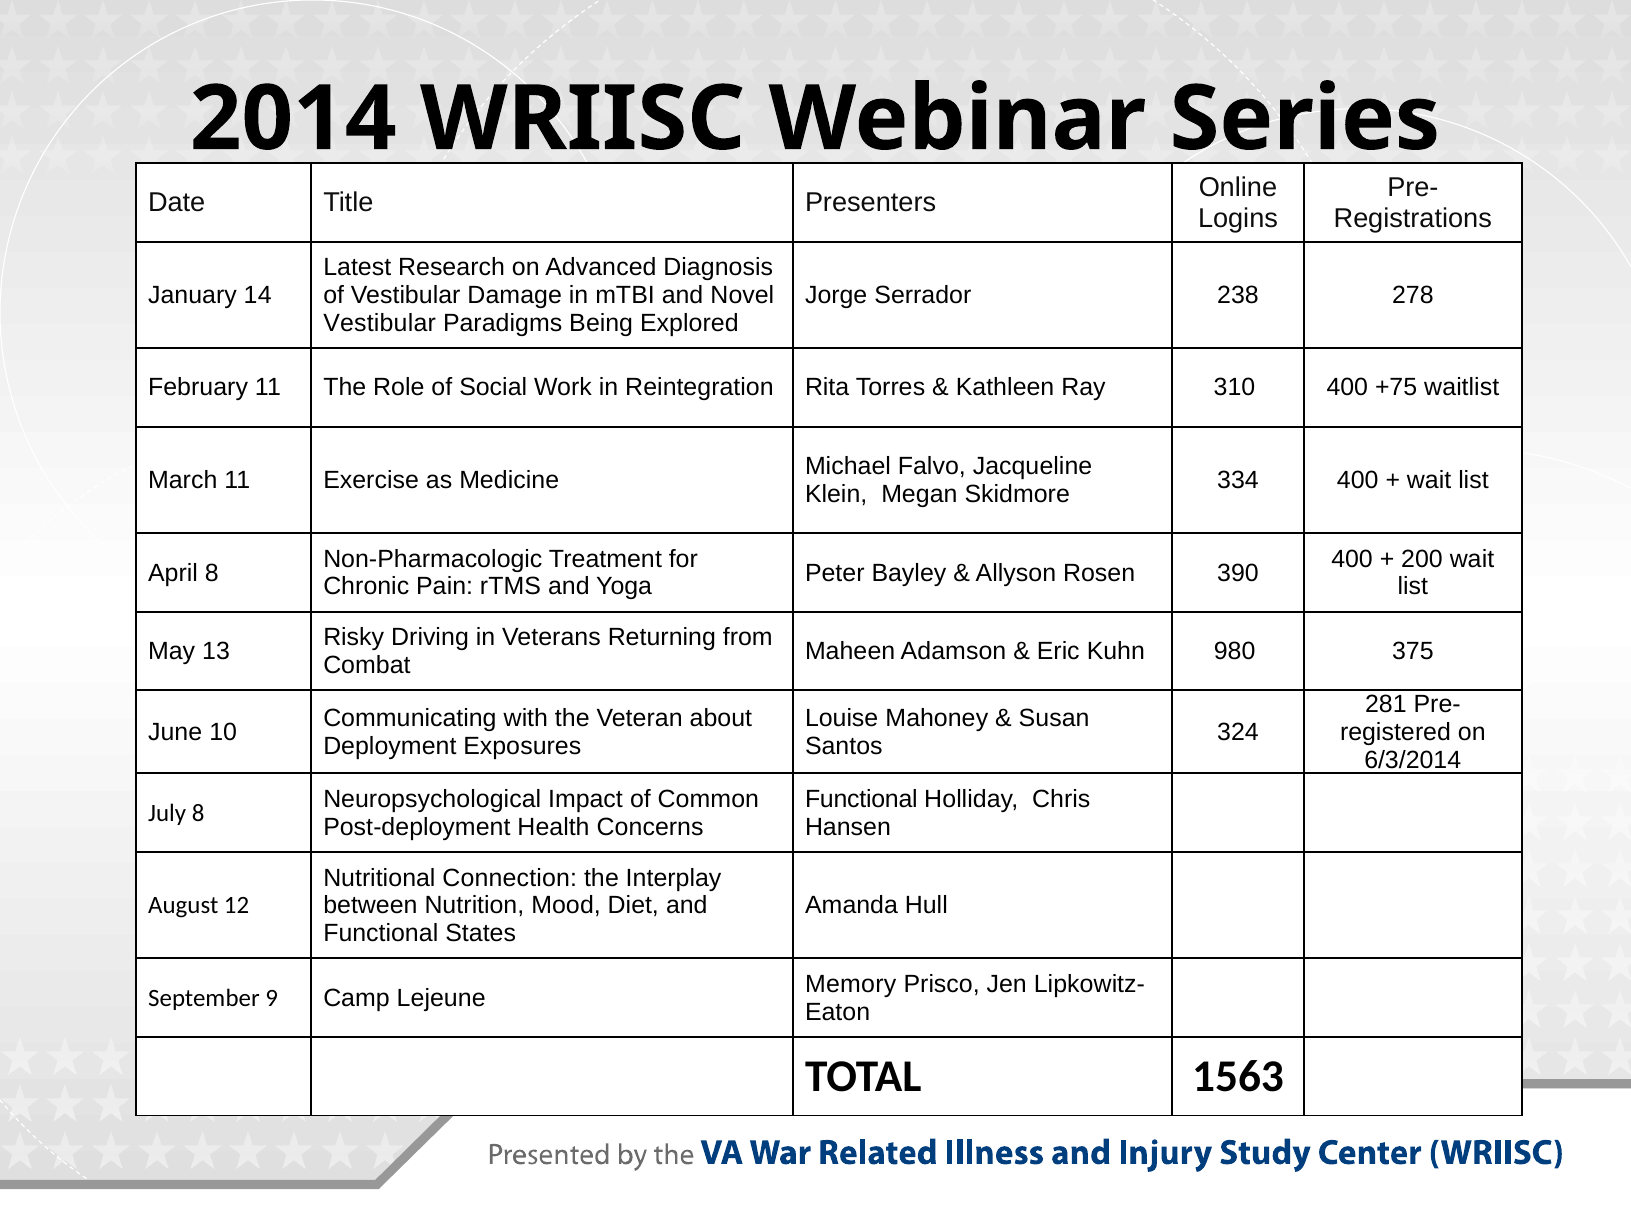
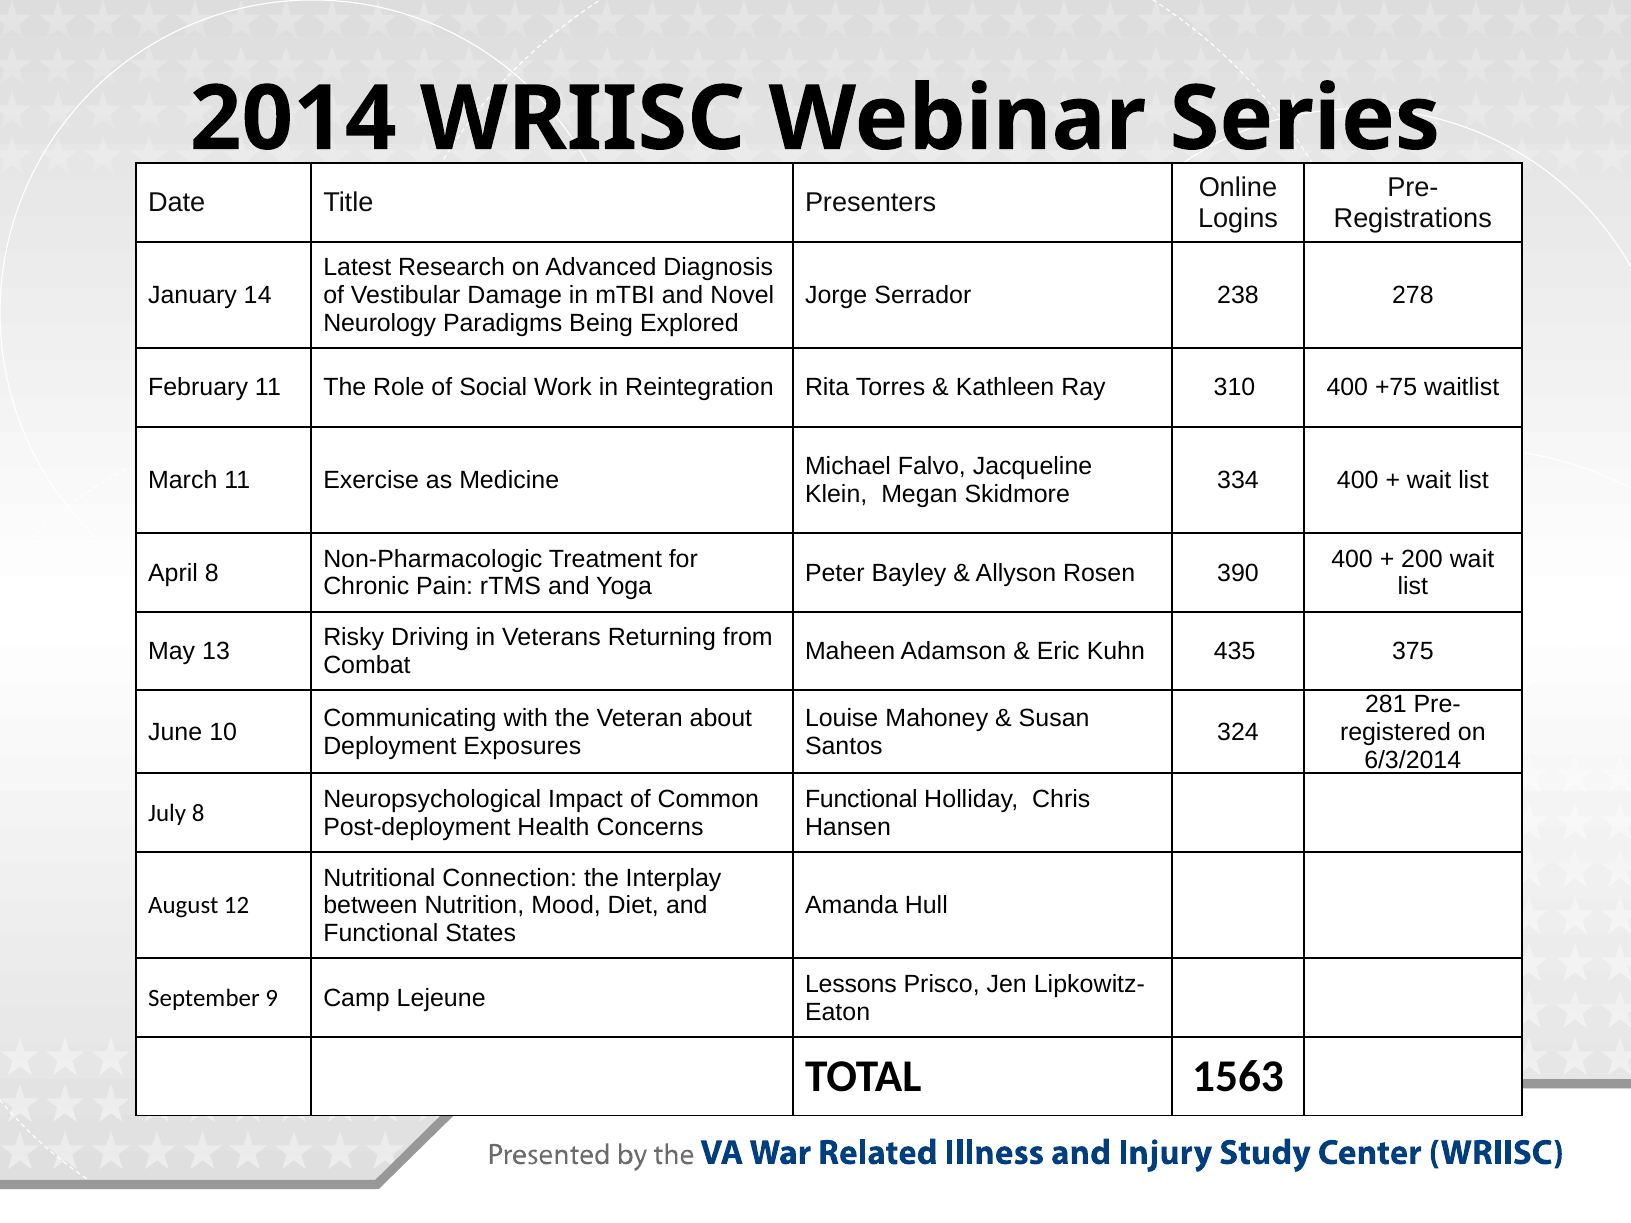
Vestibular: Vestibular -> Neurology (380, 323)
980: 980 -> 435 (1235, 651)
Memory: Memory -> Lessons (851, 984)
